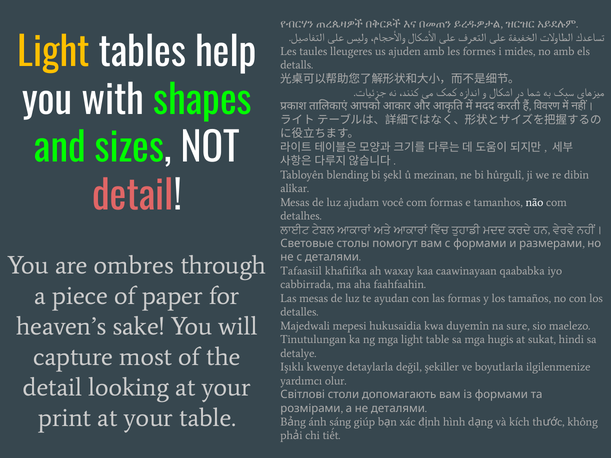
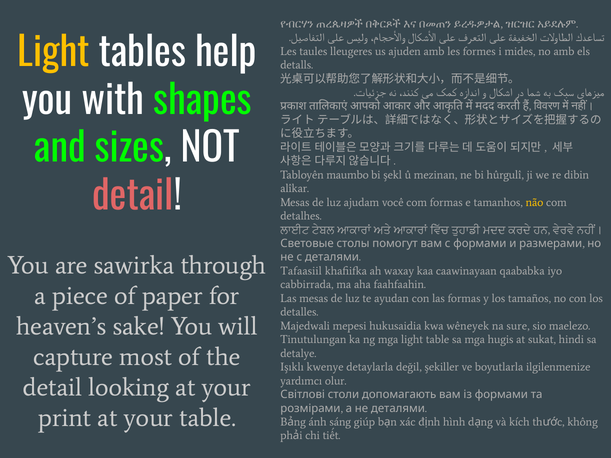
blending: blending -> maumbo (348, 175)
não colour: white -> yellow (535, 202)
ombres: ombres -> sawirka (134, 266)
duyemîn: duyemîn -> wêneyek (468, 326)
